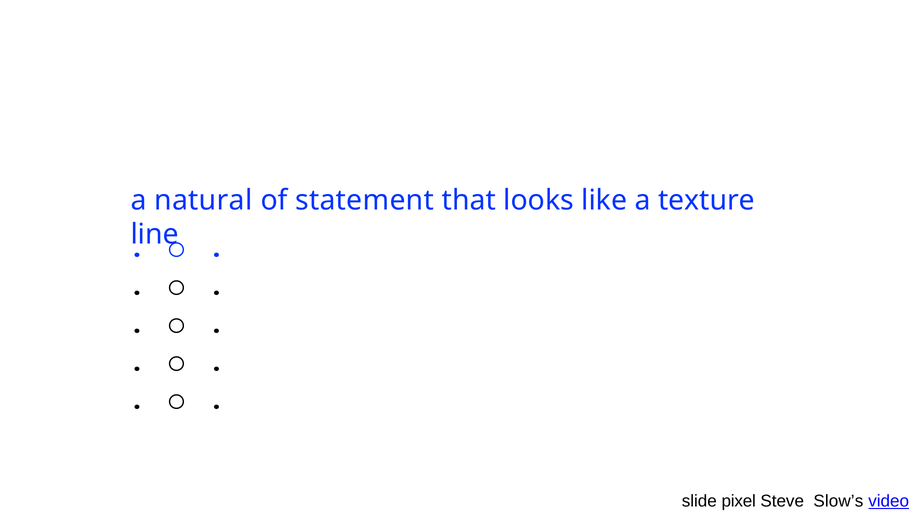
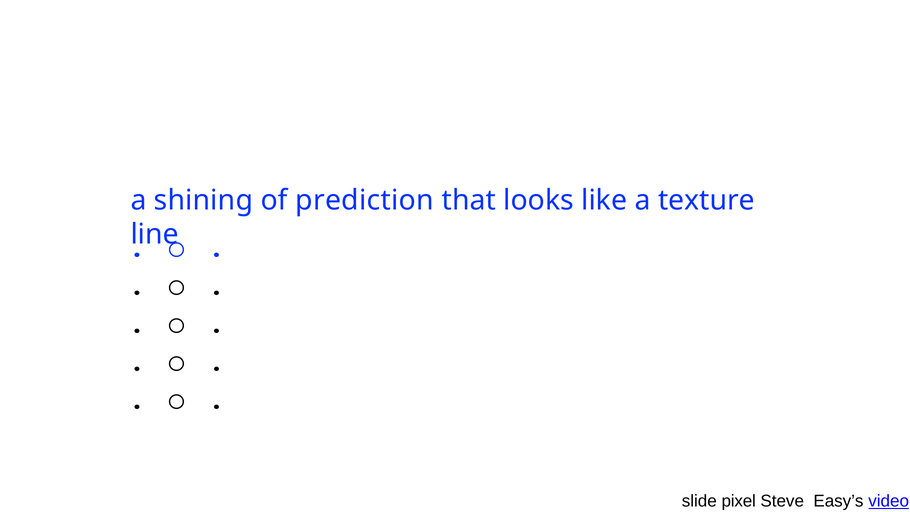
natural: natural -> shining (203, 200)
statement: statement -> prediction (365, 200)
Slow’s: Slow’s -> Easy’s (838, 501)
